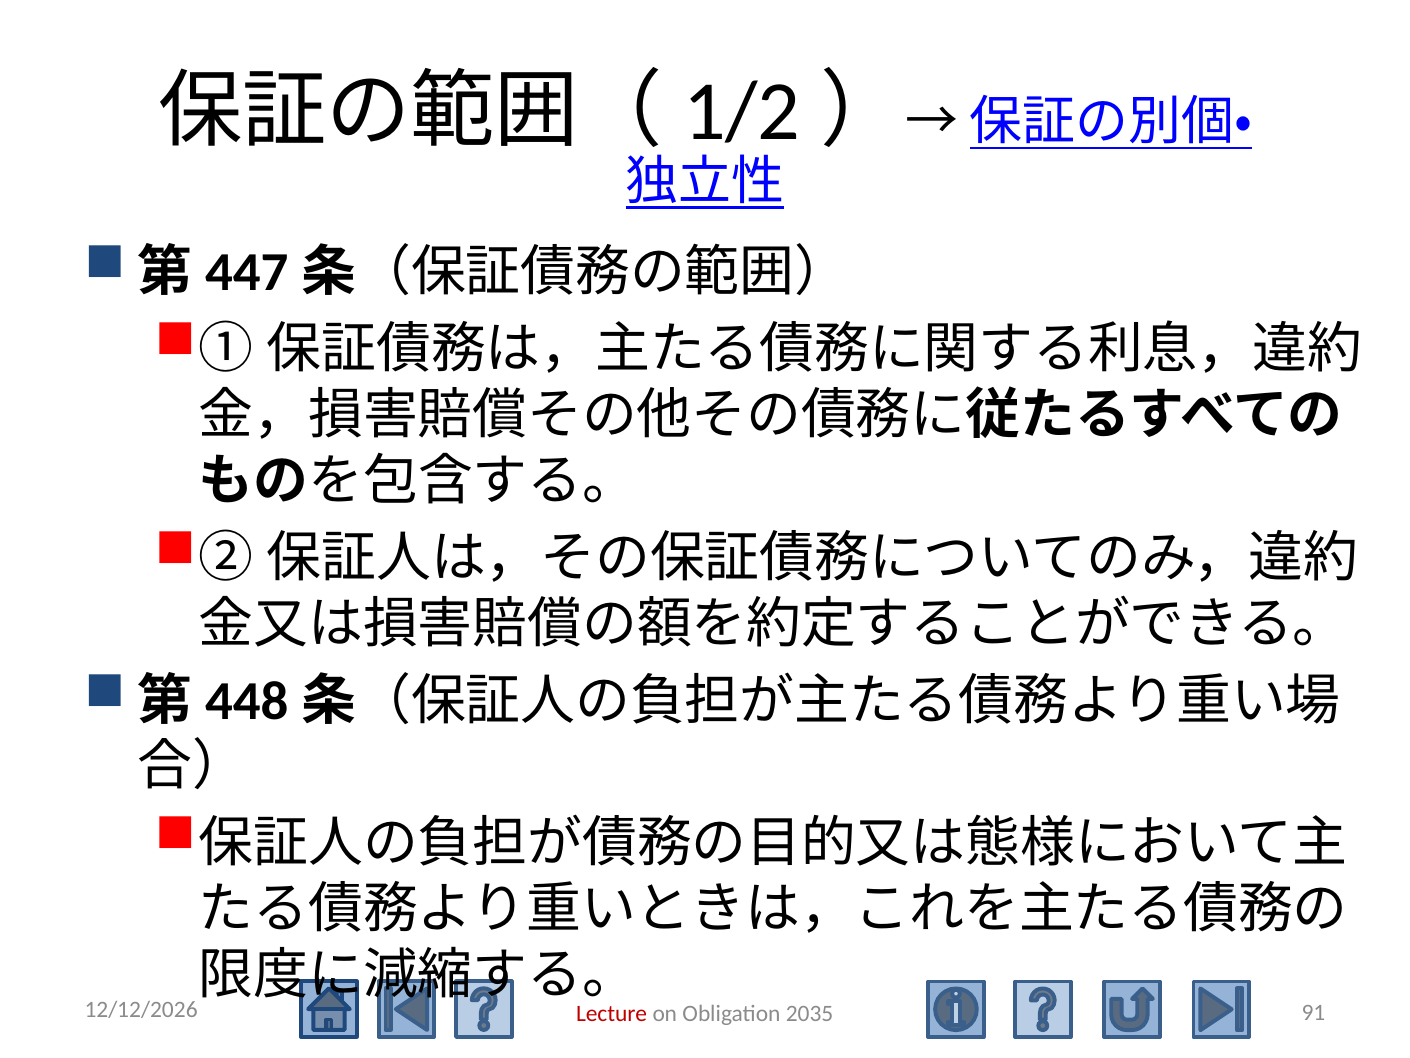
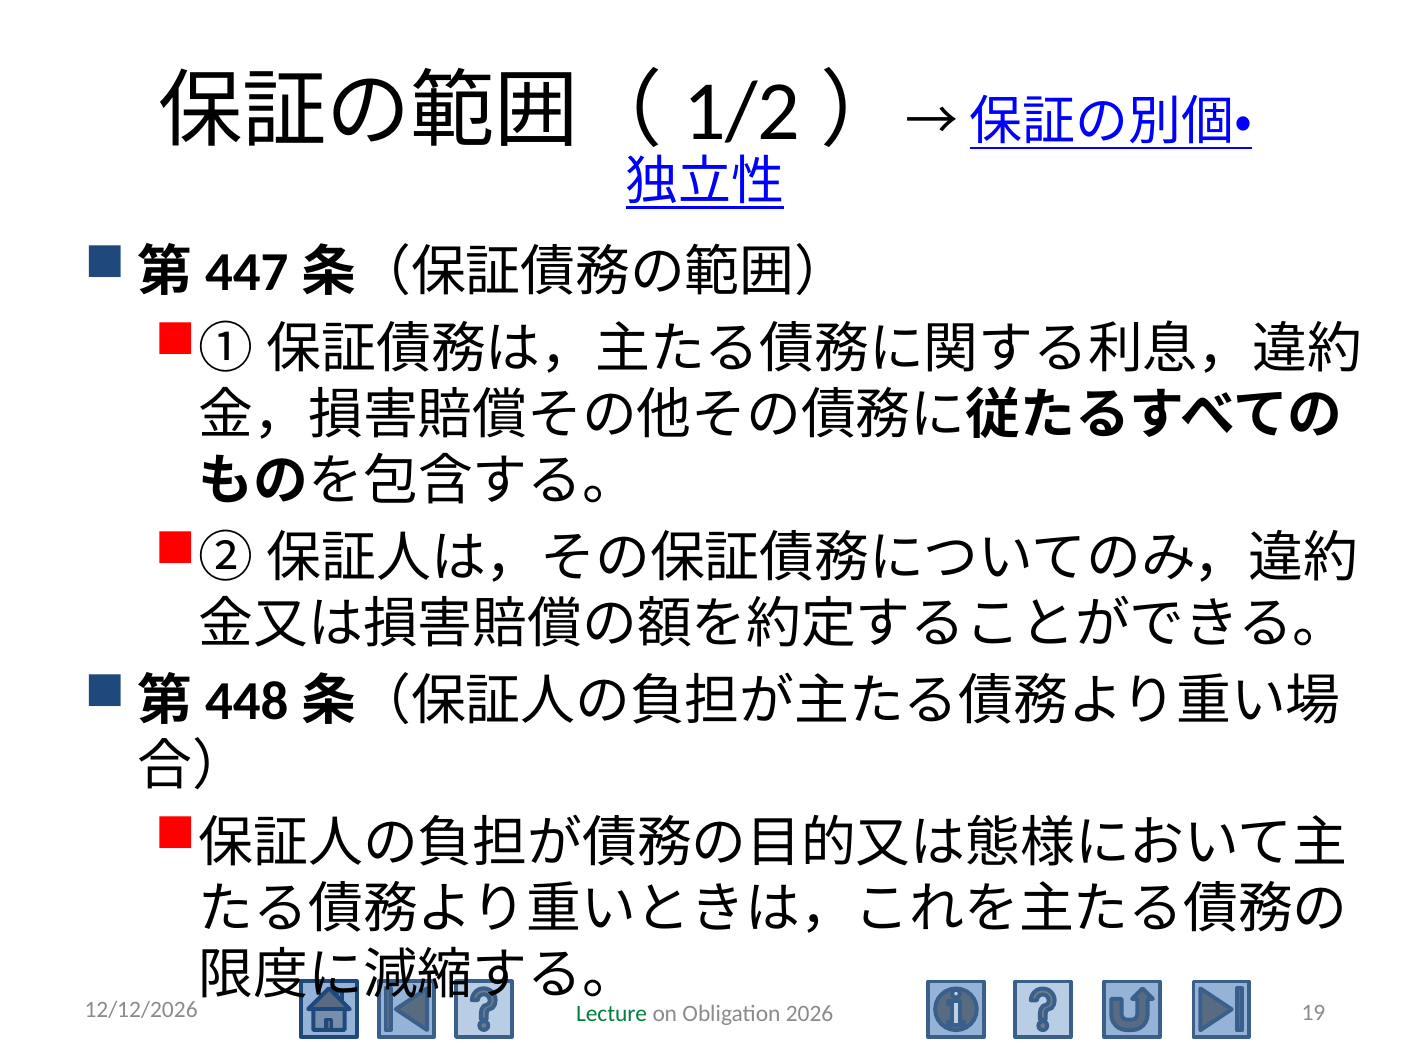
91: 91 -> 19 (1313, 1013)
Lecture colour: red -> green (612, 1014)
2035: 2035 -> 2026 (810, 1014)
